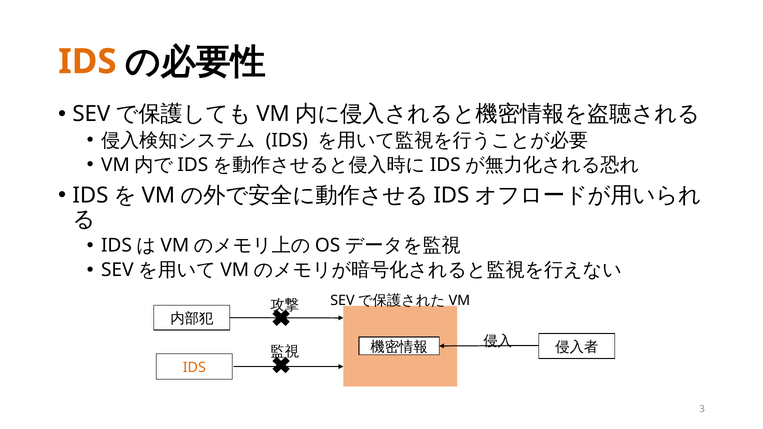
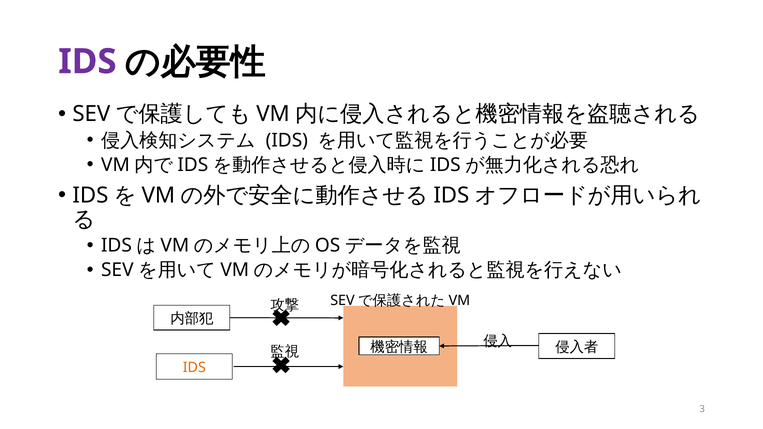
IDS colour: orange -> purple (87, 62)
